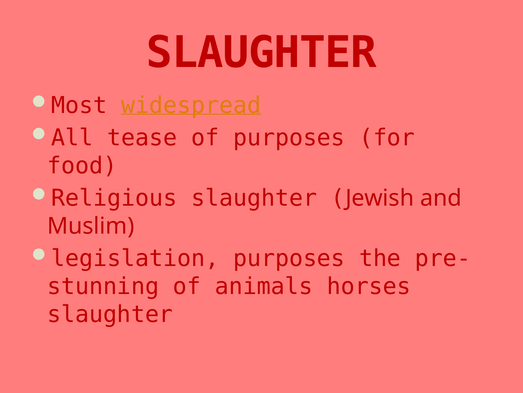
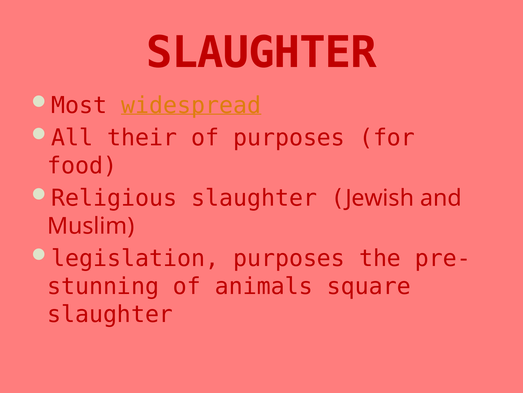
tease: tease -> their (142, 138)
horses: horses -> square (369, 286)
